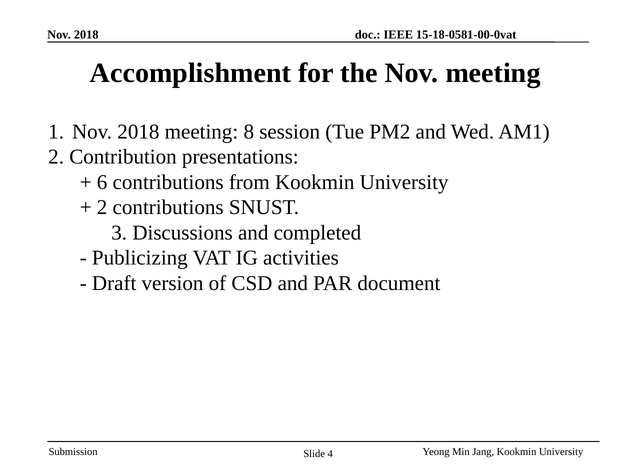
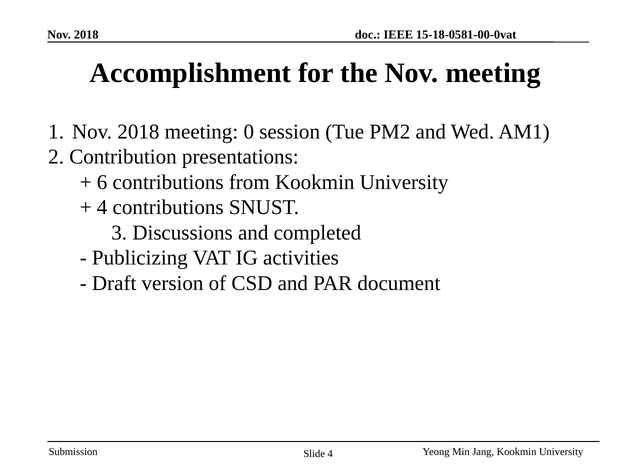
8: 8 -> 0 (249, 132)
2: 2 -> 4 (102, 208)
